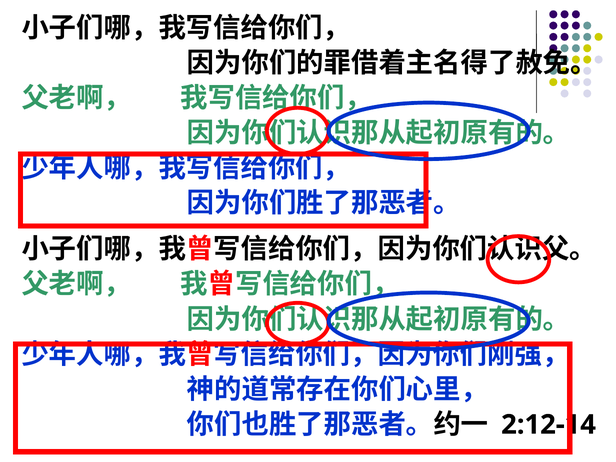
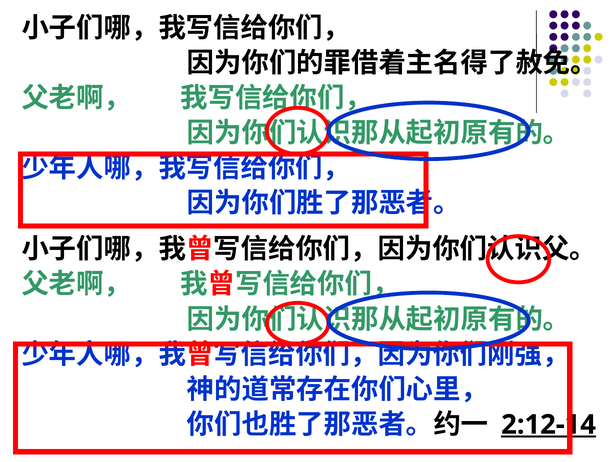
2:12-14 underline: none -> present (549, 425)
